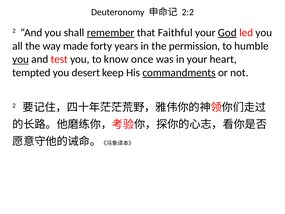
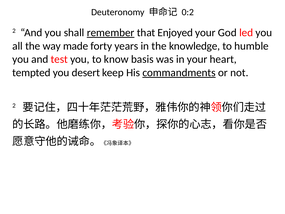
2:2: 2:2 -> 0:2 (188, 12)
Faithful: Faithful -> Enjoyed (175, 33)
God underline: present -> none (227, 33)
permission: permission -> knowledge (195, 46)
you underline: present -> none (21, 59)
once: once -> basis (142, 59)
